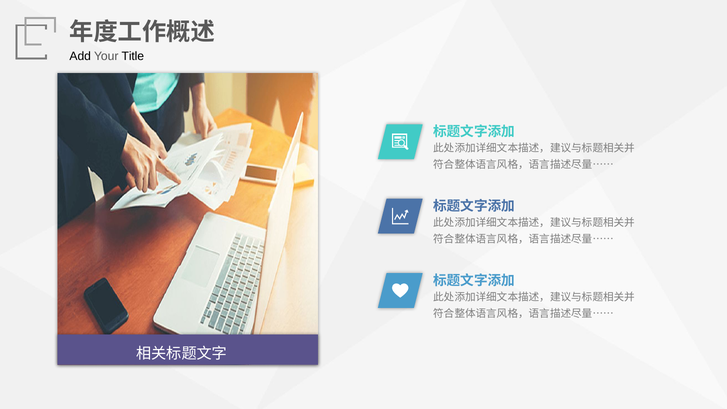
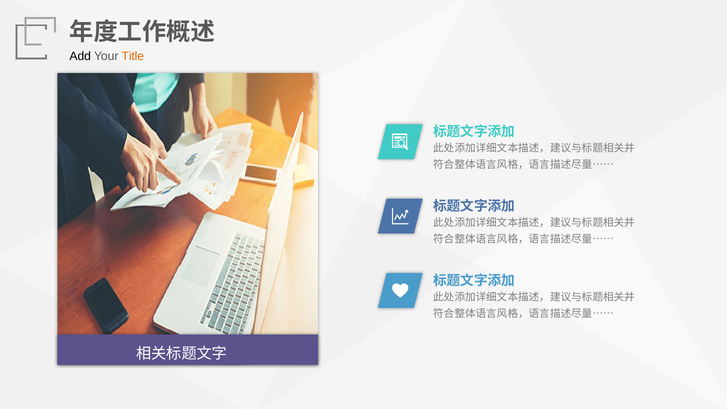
Title colour: black -> orange (133, 56)
